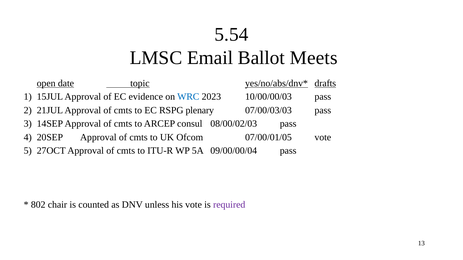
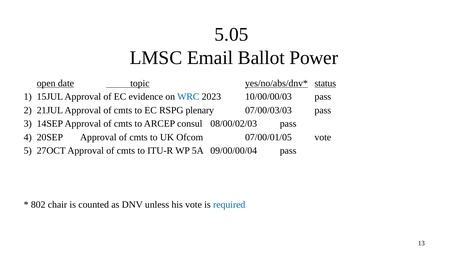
5.54: 5.54 -> 5.05 (232, 35)
Meets: Meets -> Power (314, 58)
drafts: drafts -> status (325, 83)
required colour: purple -> blue (229, 205)
